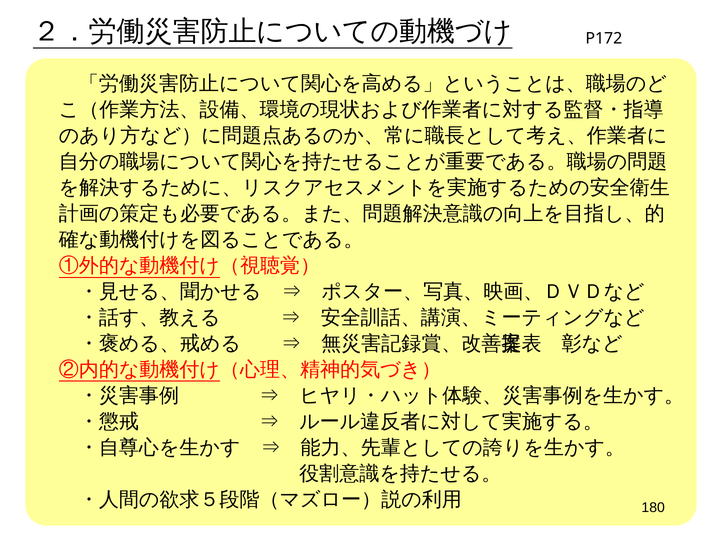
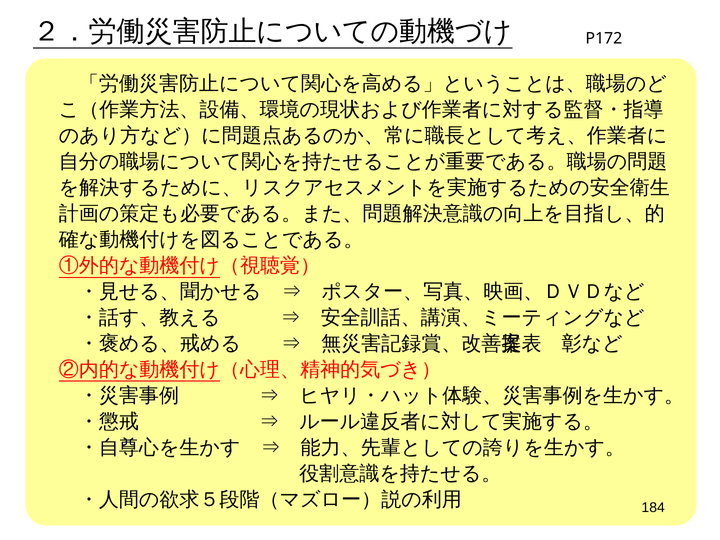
180: 180 -> 184 (653, 508)
